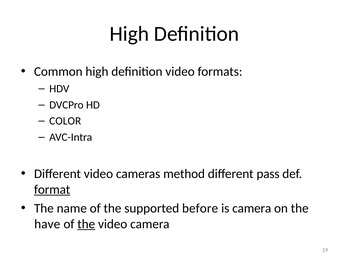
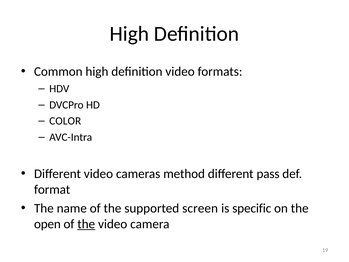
format underline: present -> none (52, 189)
before: before -> screen (200, 208)
is camera: camera -> specific (252, 208)
have: have -> open (47, 224)
